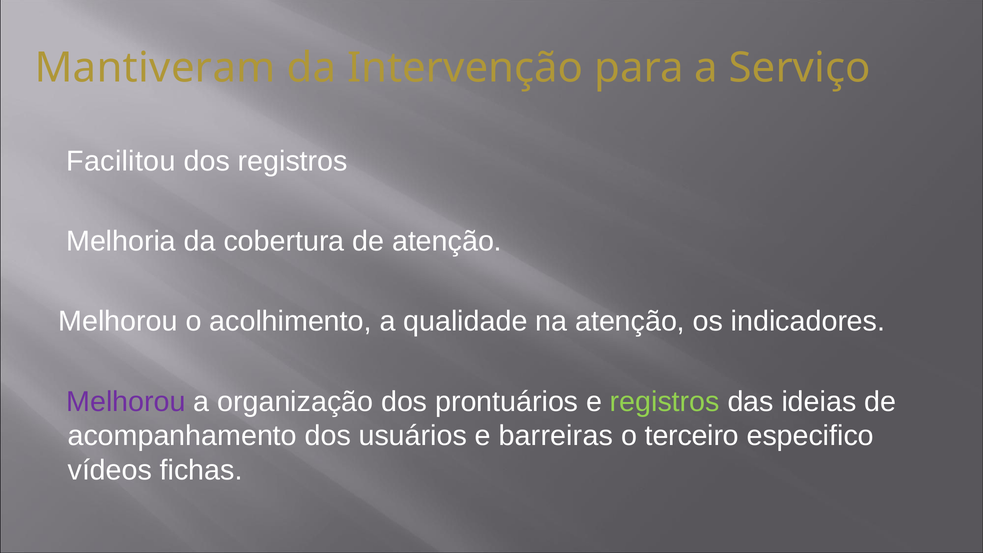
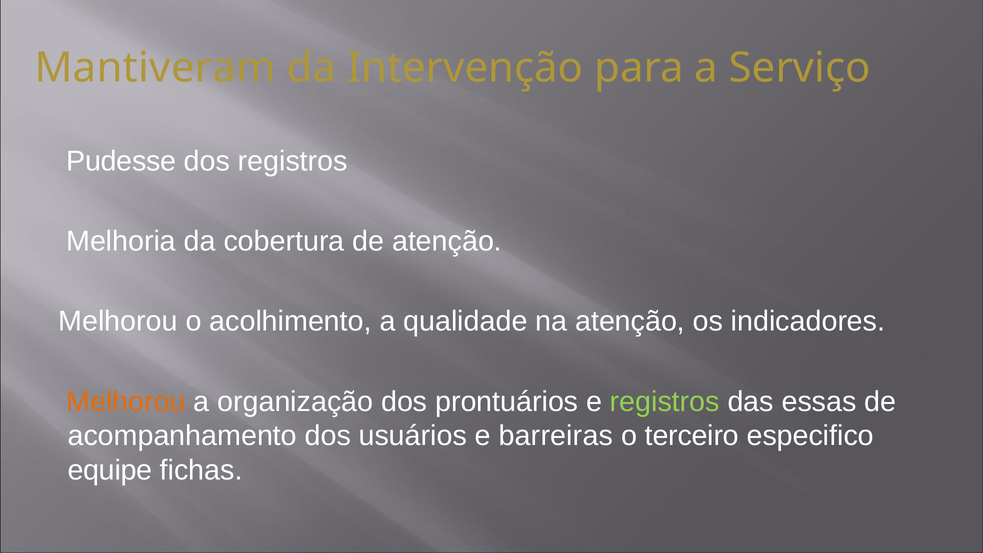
Facilitou: Facilitou -> Pudesse (121, 161)
Melhorou colour: purple -> orange (126, 402)
ideias: ideias -> essas (819, 402)
vídeos: vídeos -> equipe (110, 470)
